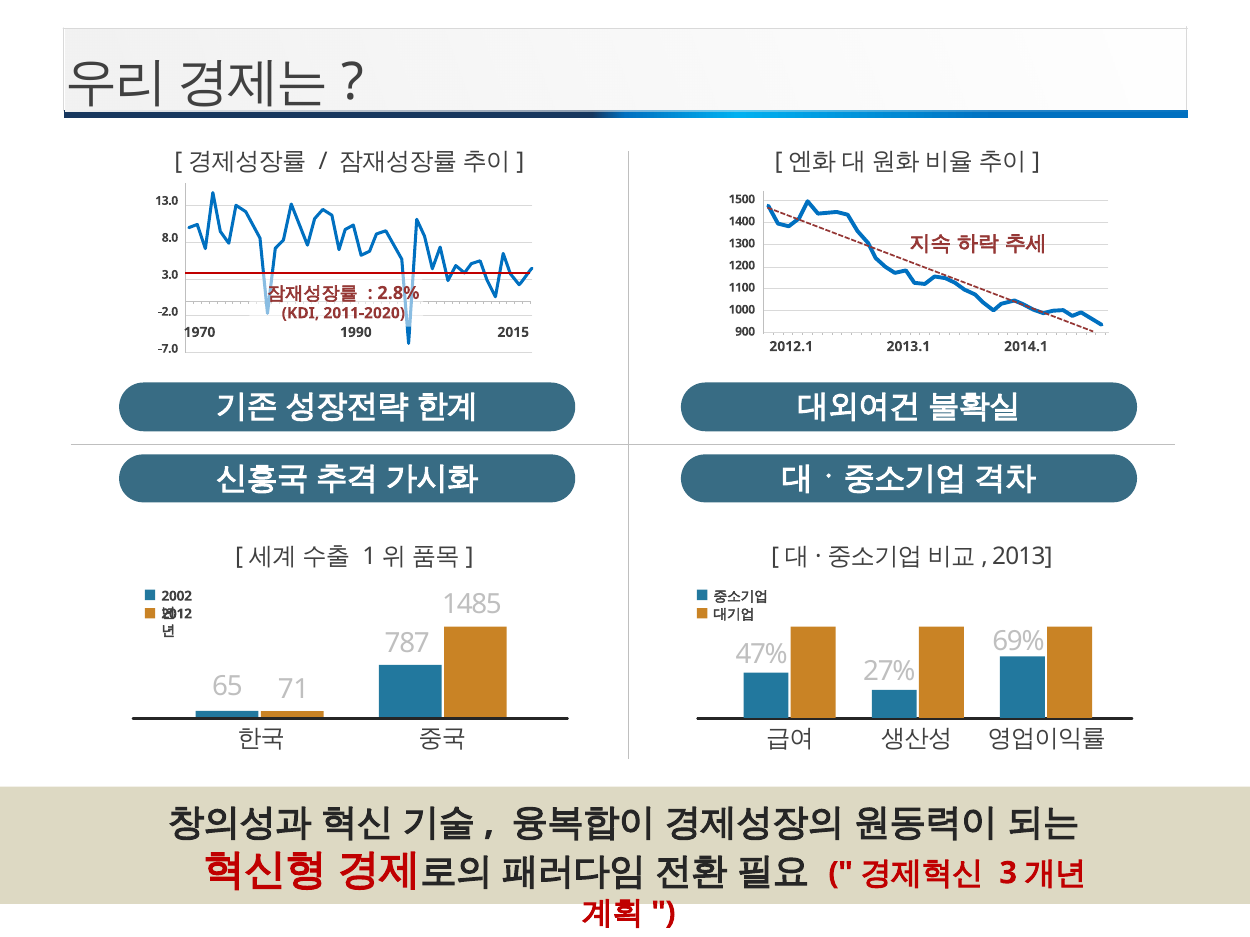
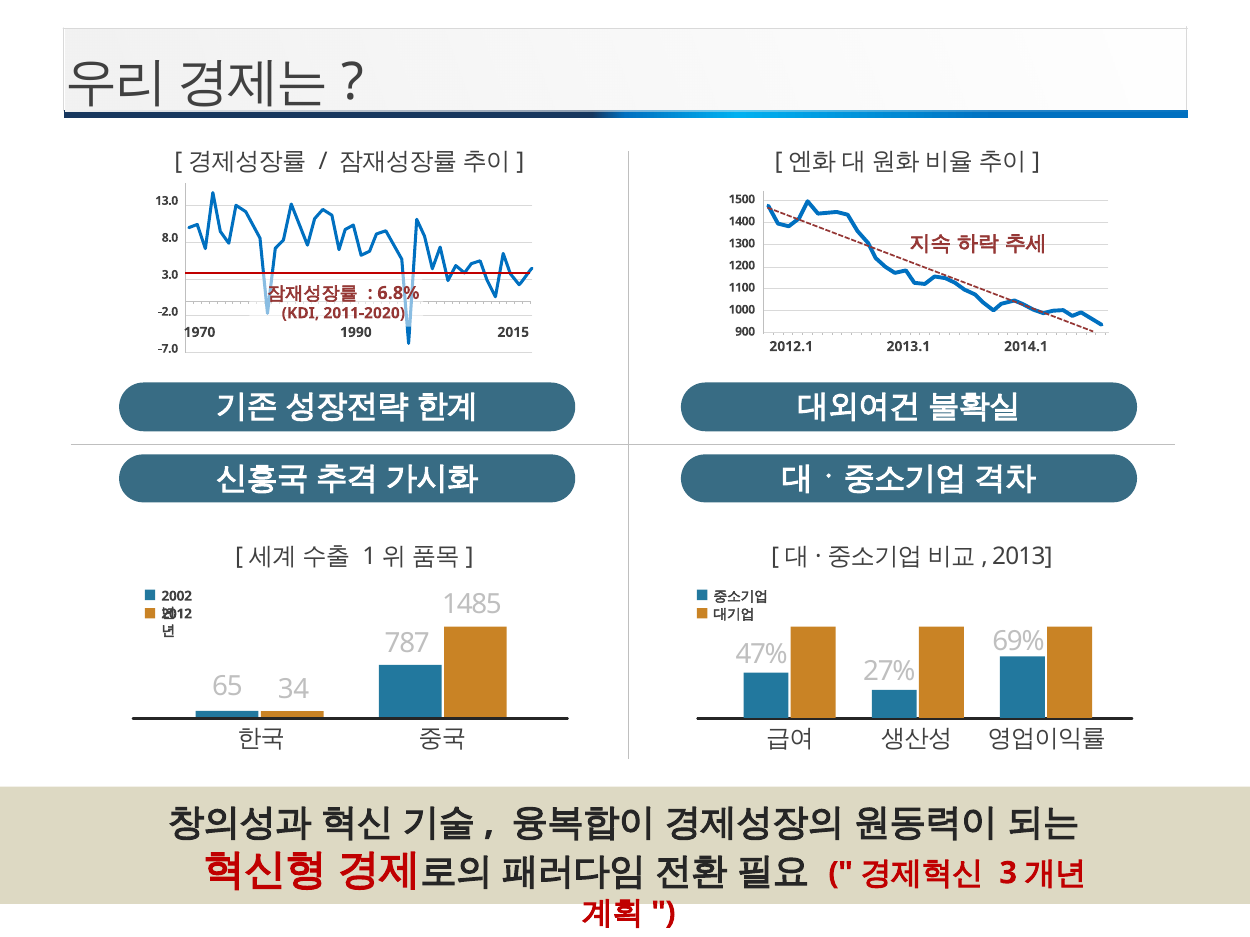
2.8%: 2.8% -> 6.8% (398, 293)
71: 71 -> 34 (294, 690)
